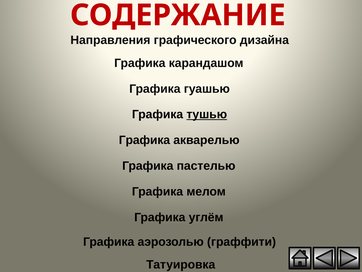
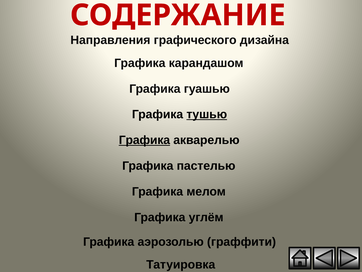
Графика underline: none -> present (144, 140)
